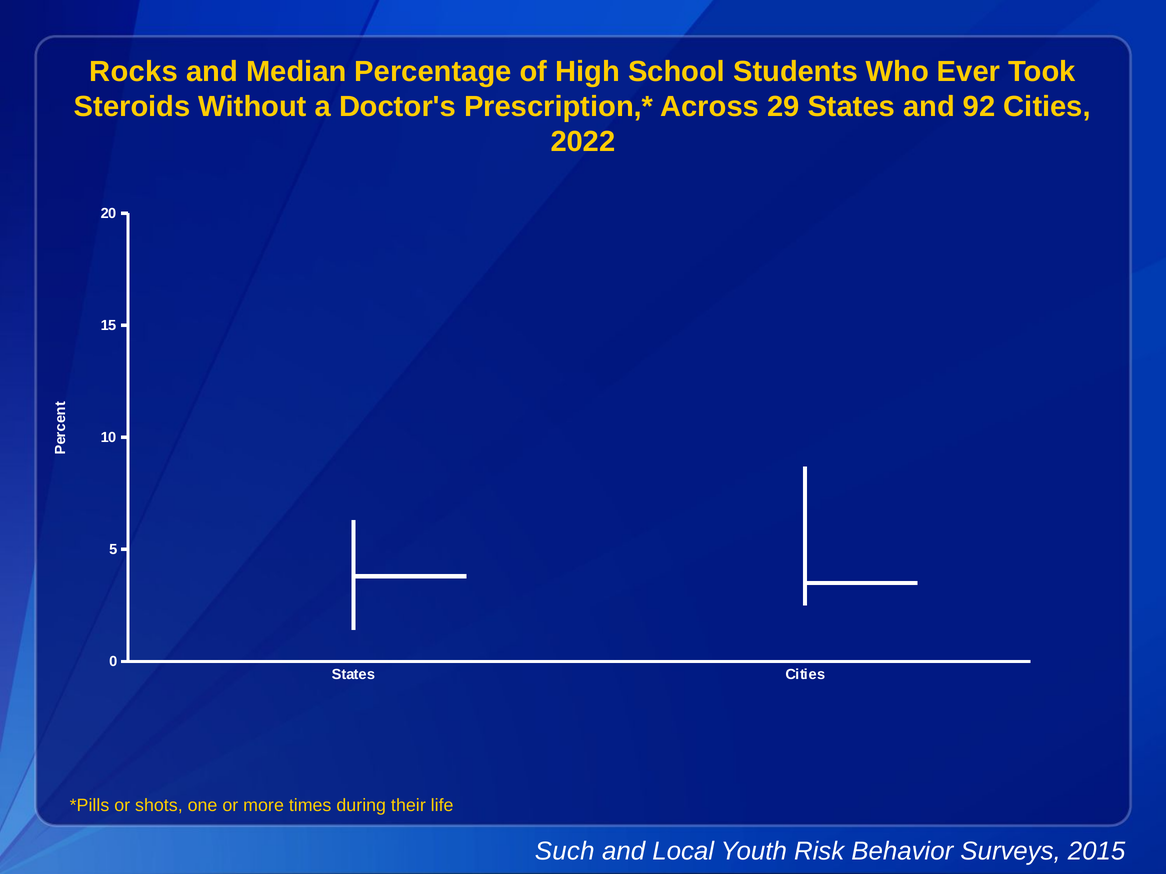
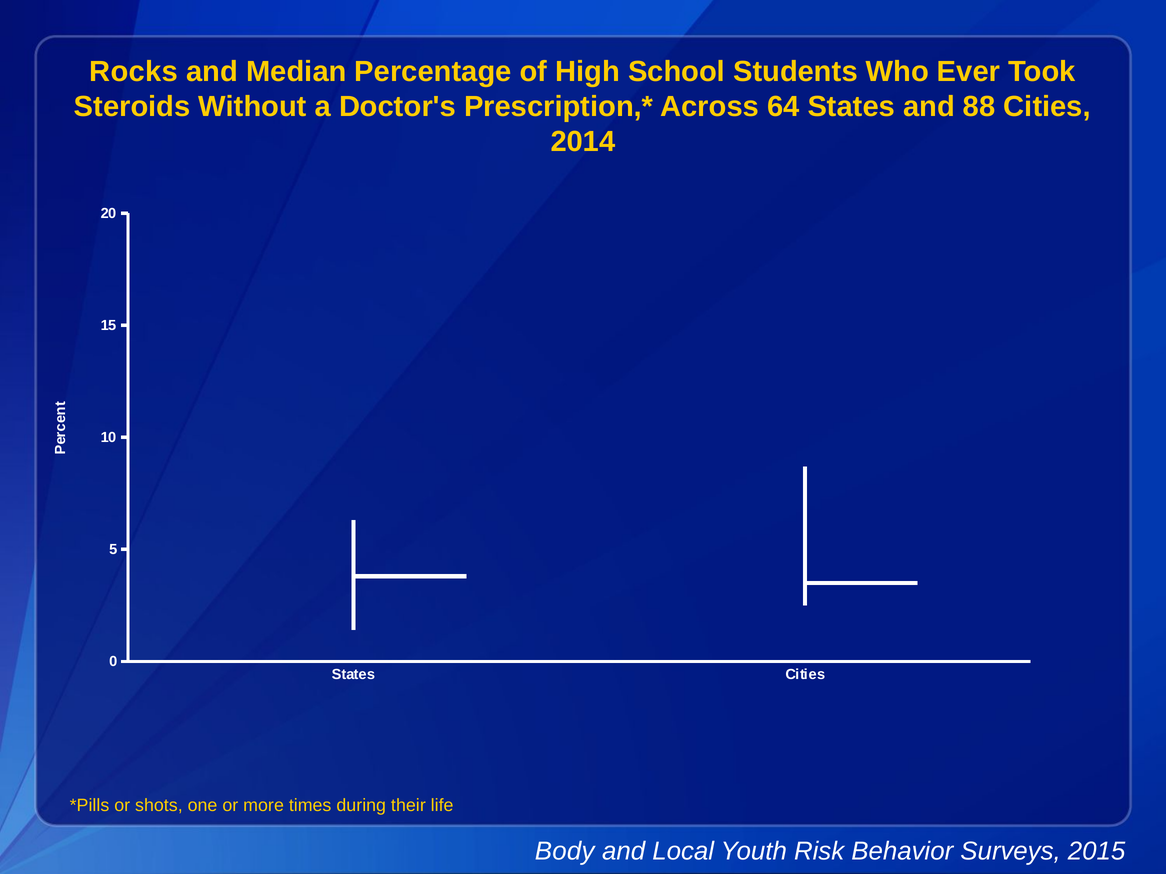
29: 29 -> 64 (783, 107)
92: 92 -> 88 (979, 107)
2022: 2022 -> 2014 (583, 142)
Such: Such -> Body (565, 852)
